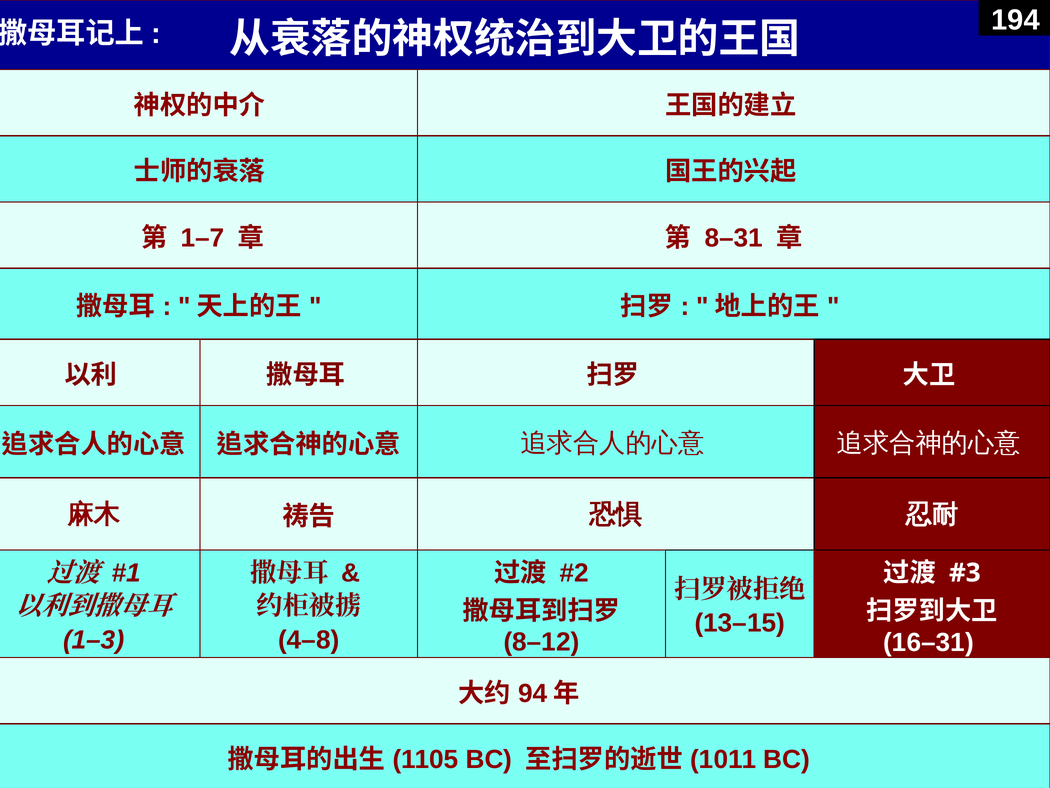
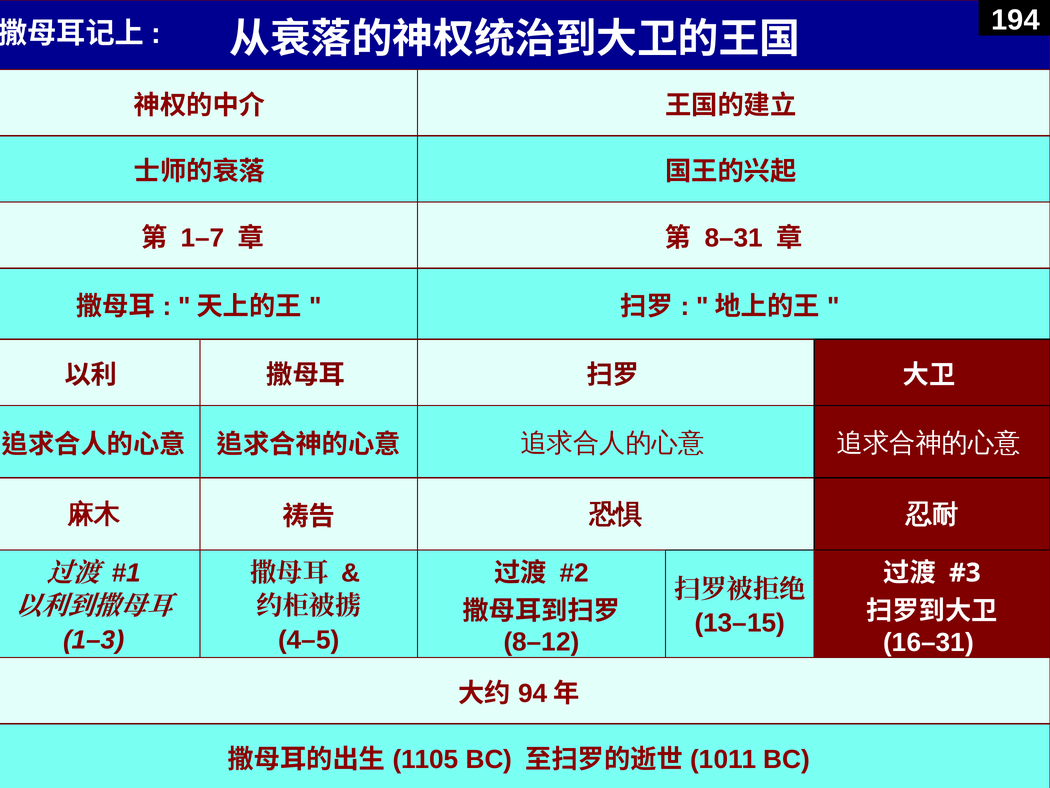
4–8: 4–8 -> 4–5 (309, 640)
